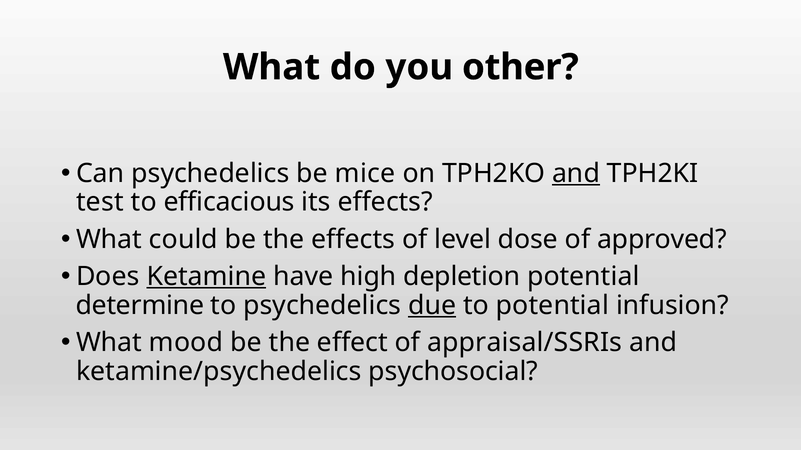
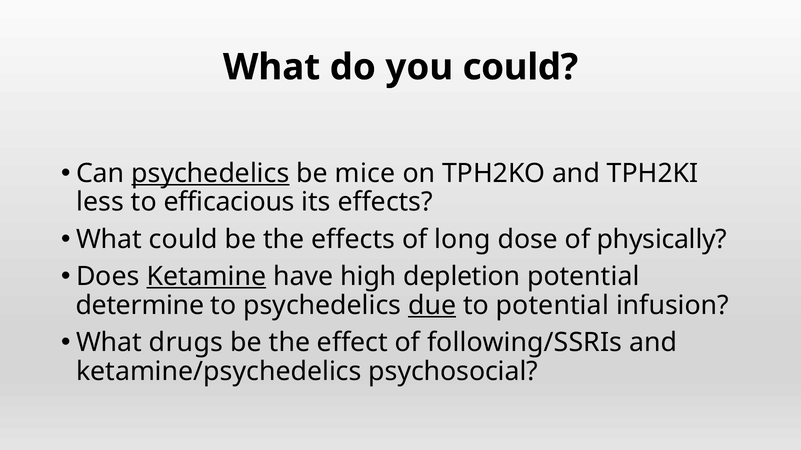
you other: other -> could (520, 67)
psychedelics underline: none -> present (210, 174)
and underline: present -> none (576, 174)
test: test -> less (100, 202)
level: level -> long (462, 240)
approved: approved -> physically (662, 240)
mood: mood -> drugs (186, 343)
appraisal/SSRIs: appraisal/SSRIs -> following/SSRIs (525, 343)
